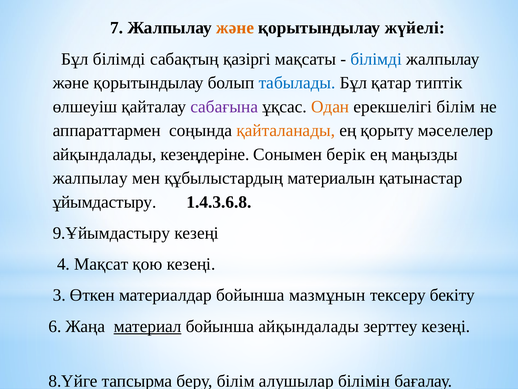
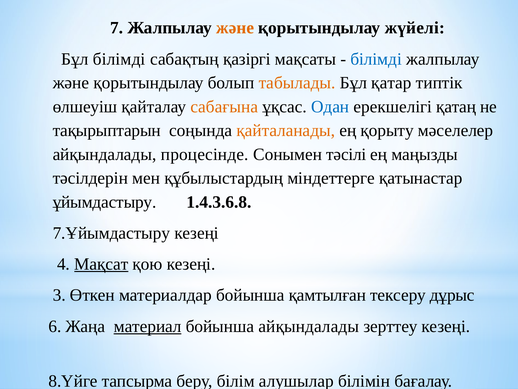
табылады colour: blue -> orange (297, 83)
сабағына colour: purple -> orange (224, 107)
Одан colour: orange -> blue (330, 107)
ерекшелігі білім: білім -> қатаң (456, 107)
аппараттармен: аппараттармен -> тақырыптарын (107, 130)
кезеңдеріне: кезеңдеріне -> процесінде (205, 154)
берік: берік -> тәсілі (346, 154)
жалпылау: жалпылау -> тәсілдерін (90, 178)
материалын: материалын -> міндеттерге (331, 178)
9.Ұйымдастыру: 9.Ұйымдастыру -> 7.Ұйымдастыру (111, 233)
Мақсат underline: none -> present (101, 264)
мазмұнын: мазмұнын -> қамтылған (327, 295)
бекіту: бекіту -> дұрыс (452, 295)
